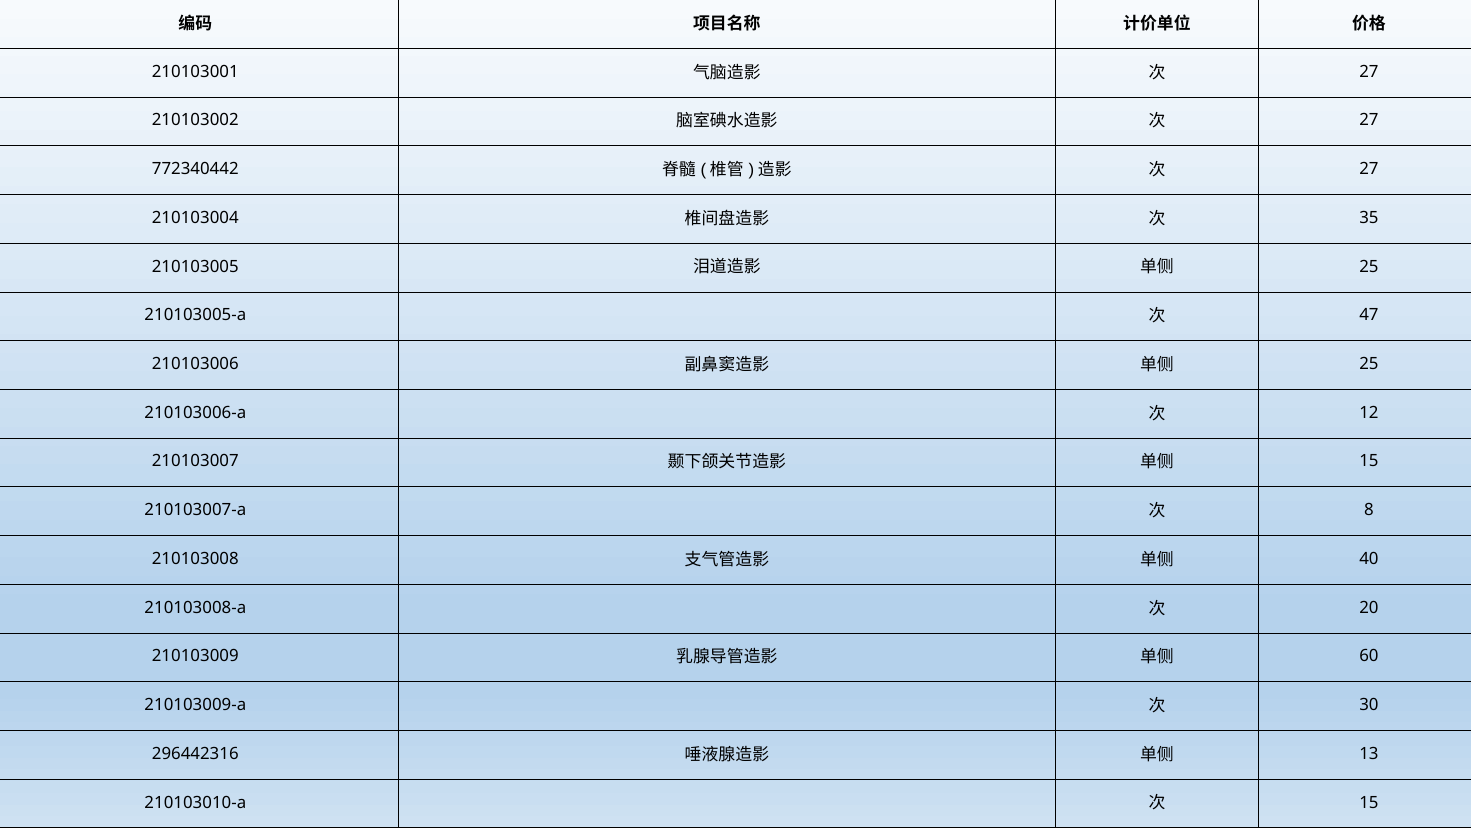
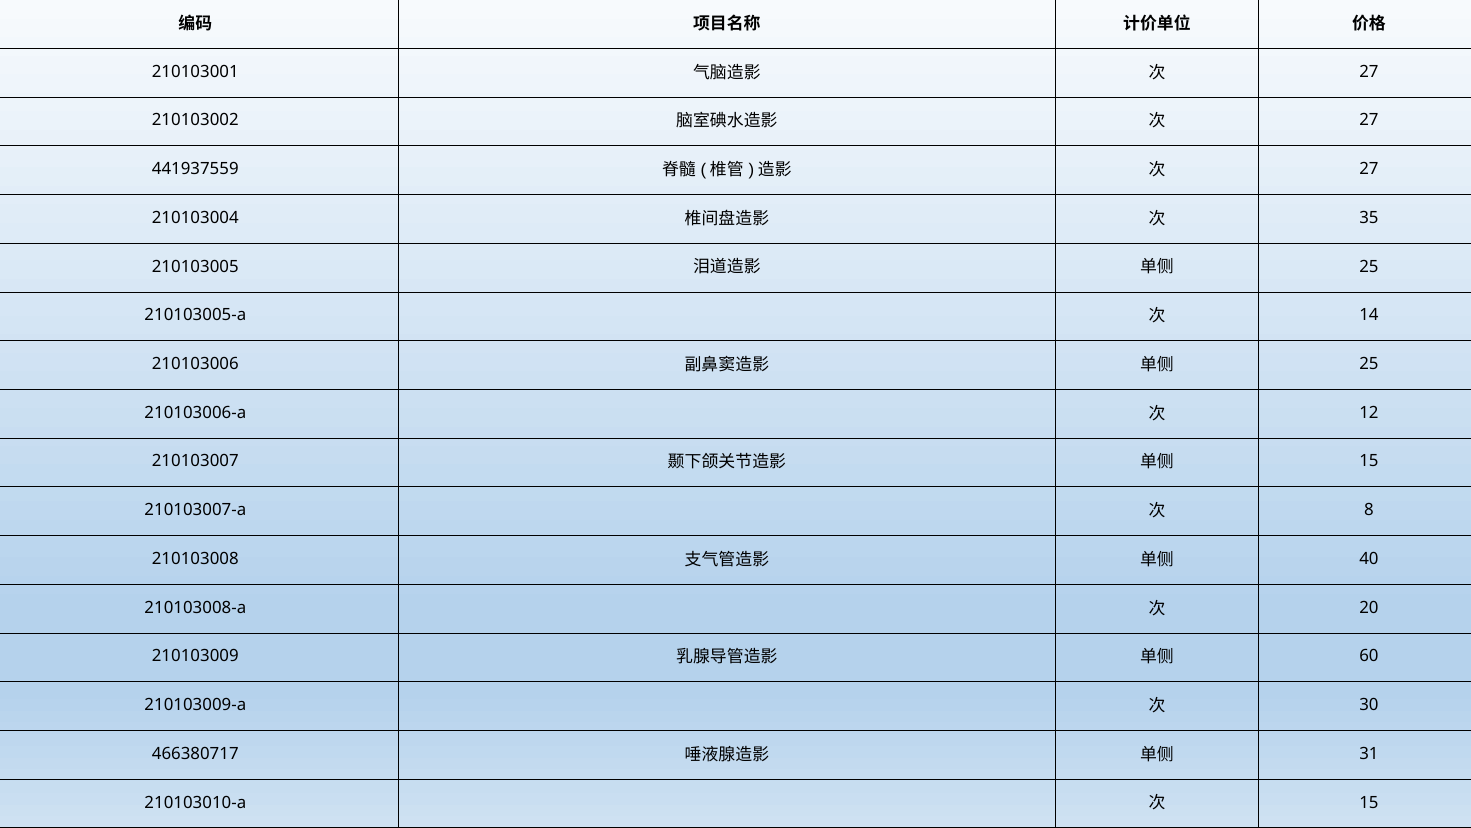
772340442: 772340442 -> 441937559 (195, 169)
47: 47 -> 14 (1369, 315)
296442316: 296442316 -> 466380717 (195, 753)
13: 13 -> 31 (1369, 753)
